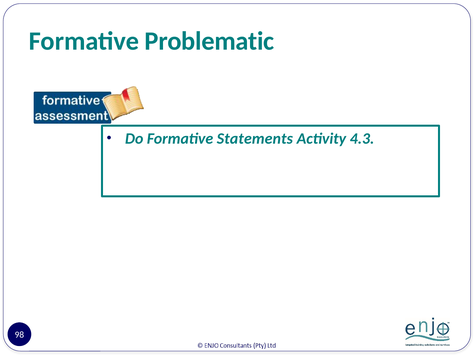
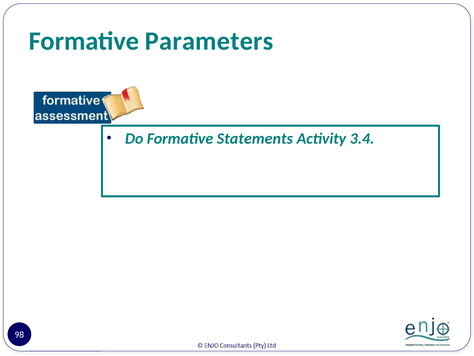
Problematic: Problematic -> Parameters (209, 41)
4.3: 4.3 -> 3.4 (362, 138)
